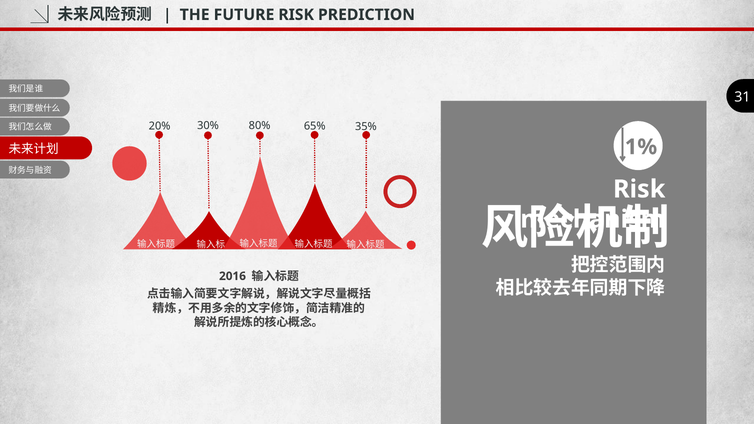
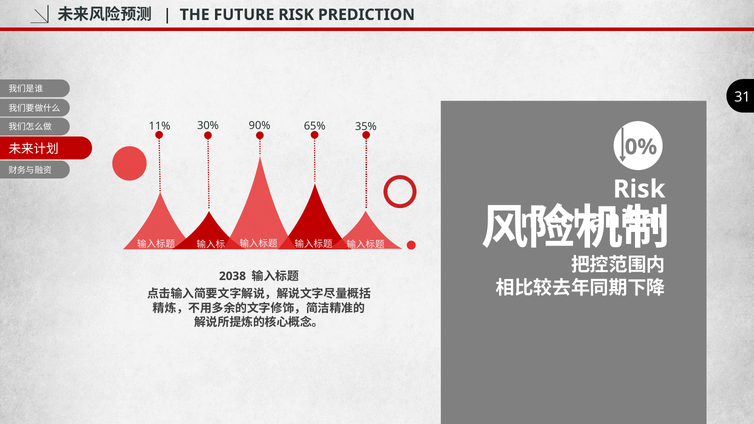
80%: 80% -> 90% (260, 126)
20%: 20% -> 11% (160, 126)
1%: 1% -> 0% (641, 147)
2016: 2016 -> 2038 (232, 276)
